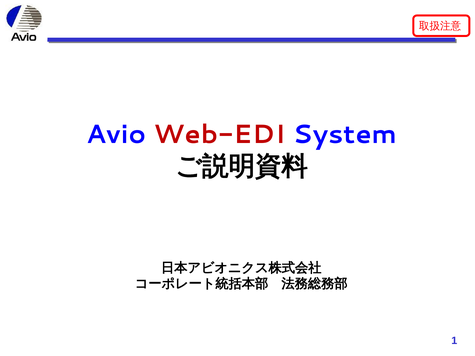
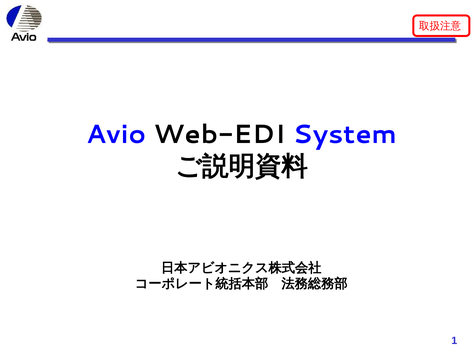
Web-EDI colour: red -> black (219, 135)
